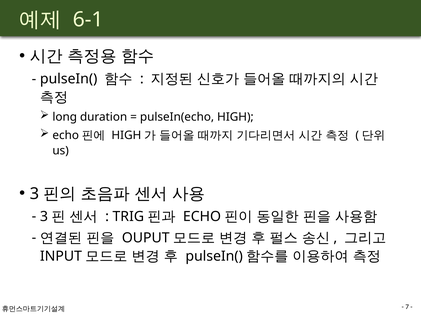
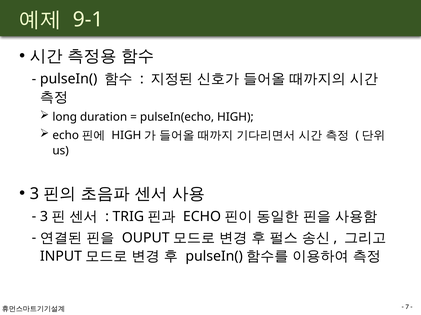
6-1: 6-1 -> 9-1 (88, 20)
